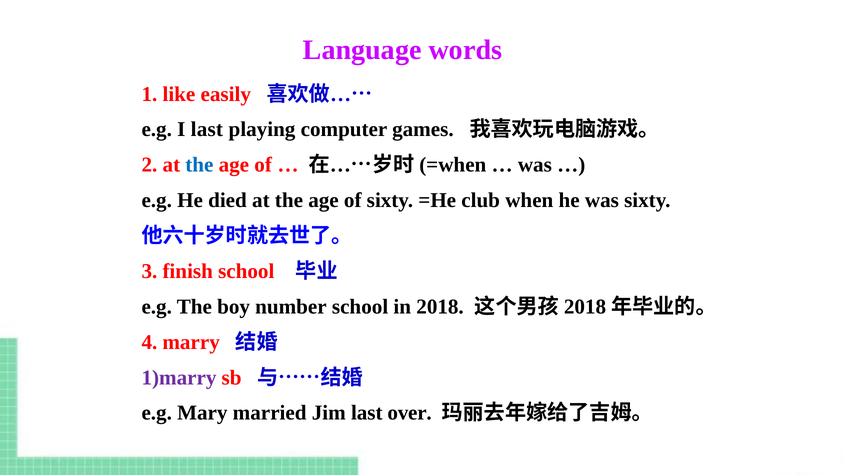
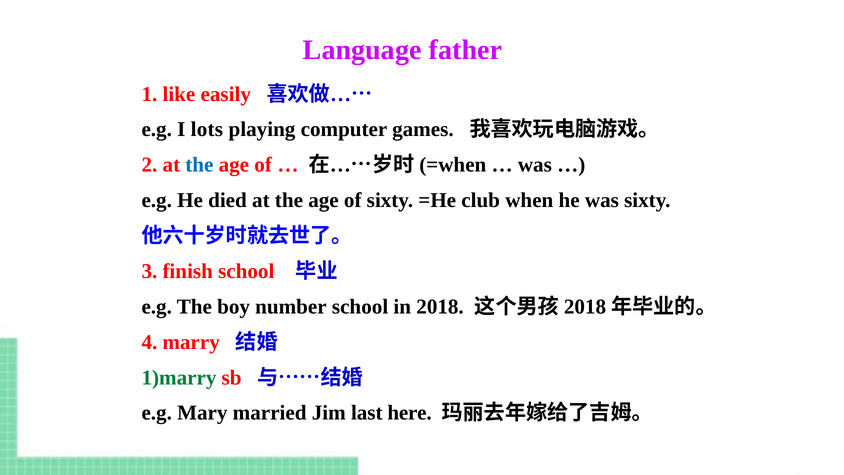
words: words -> father (465, 50)
I last: last -> lots (207, 129)
1)marry colour: purple -> green (179, 377)
over: over -> here (410, 413)
